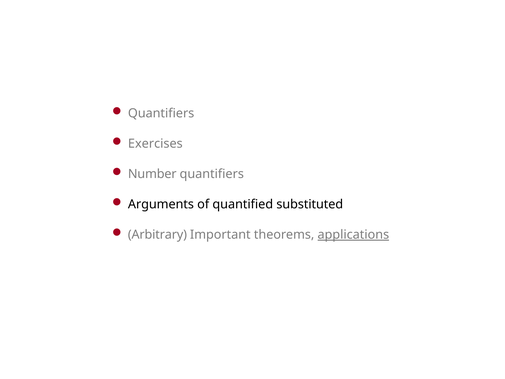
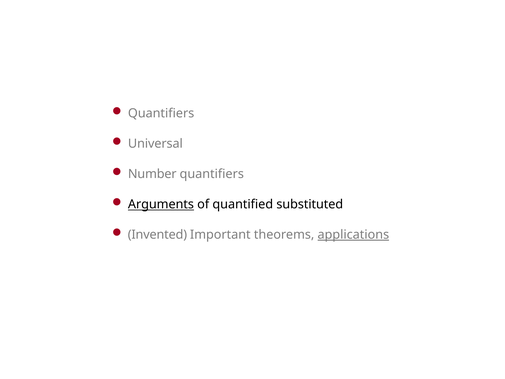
Exercises: Exercises -> Universal (155, 144)
Arguments underline: none -> present (161, 204)
Arbitrary: Arbitrary -> Invented (157, 235)
